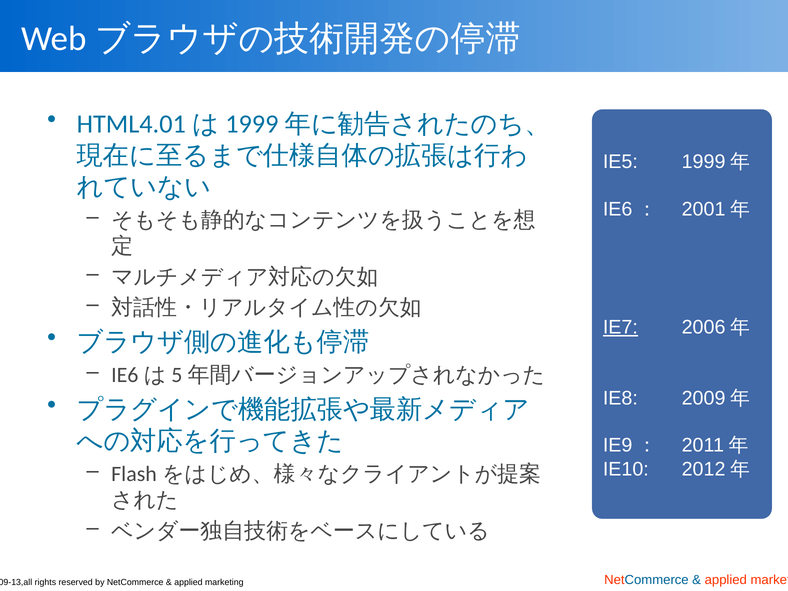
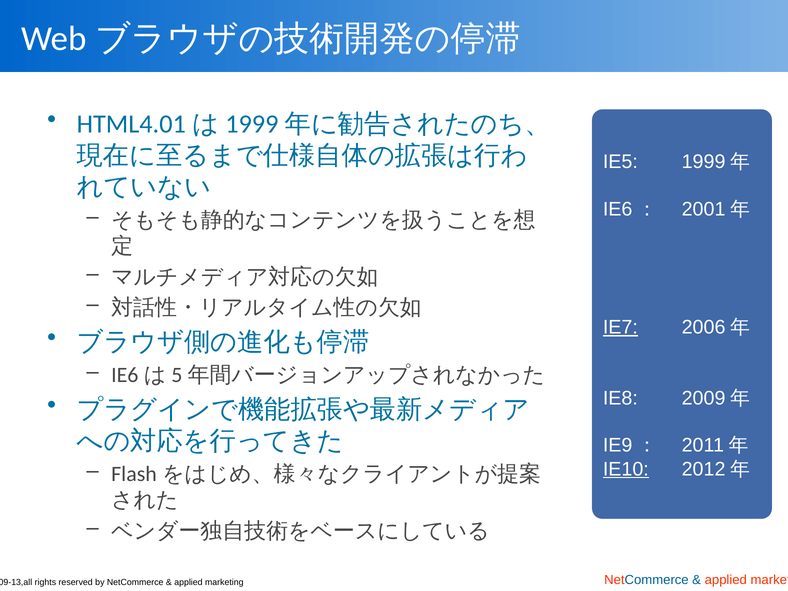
IE10 underline: none -> present (626, 469)
